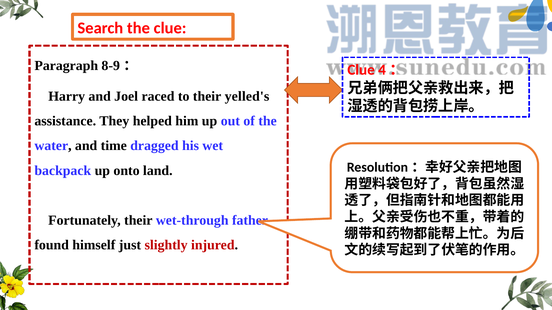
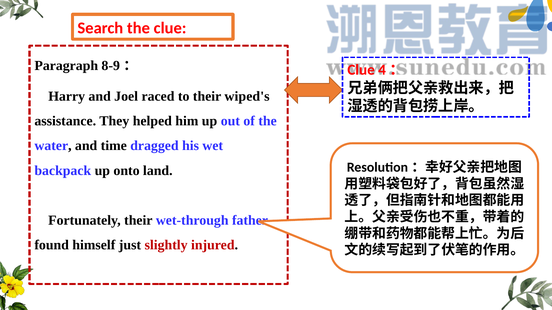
yelled's: yelled's -> wiped's (247, 96)
